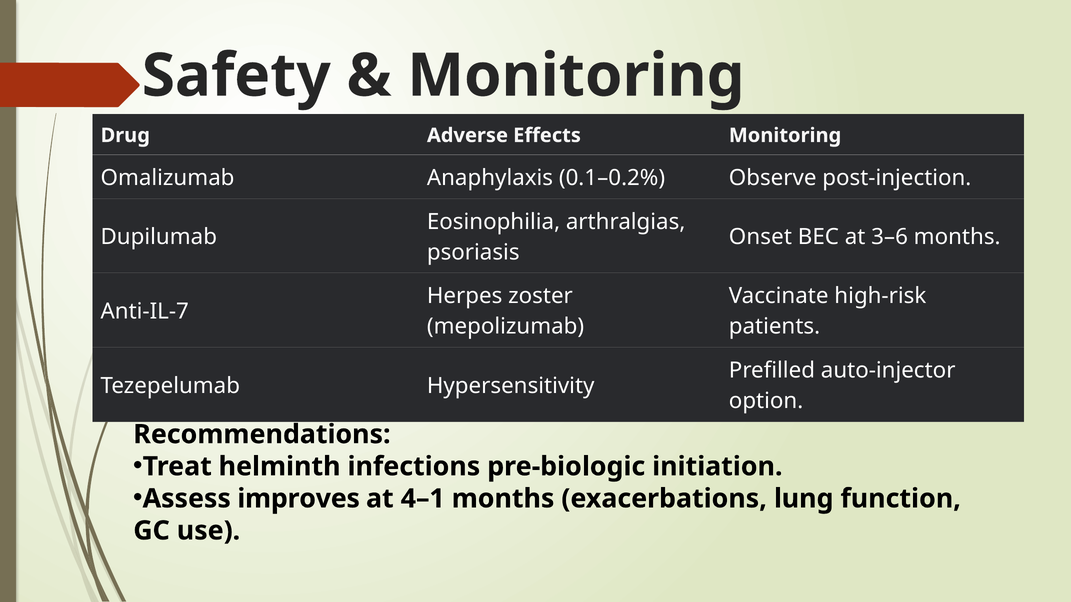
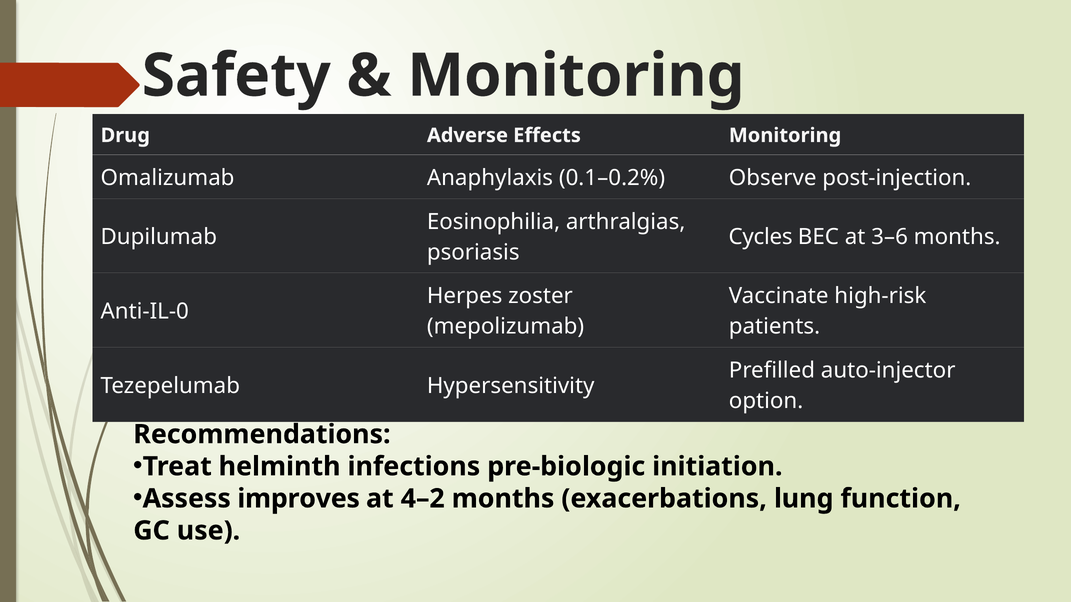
Onset: Onset -> Cycles (761, 237)
Anti-IL-7: Anti-IL-7 -> Anti-IL-0 (145, 312)
4–1: 4–1 -> 4–2 (423, 499)
